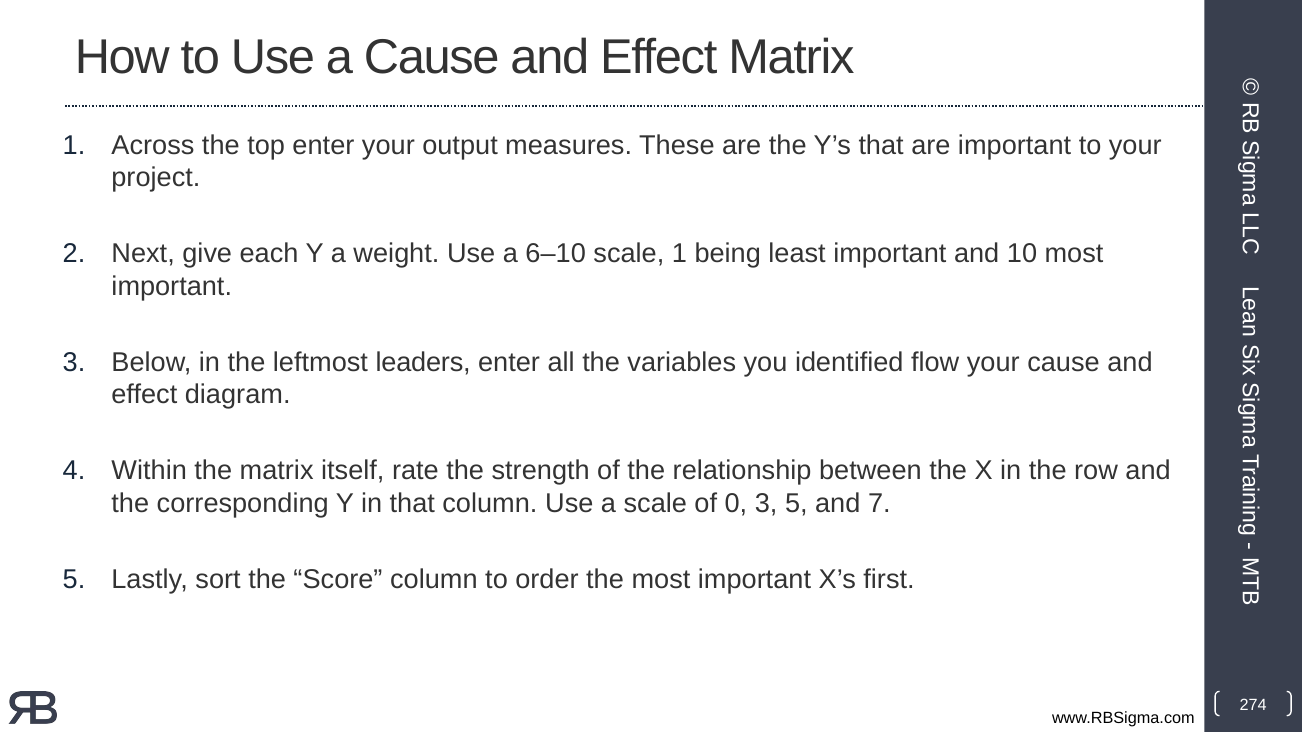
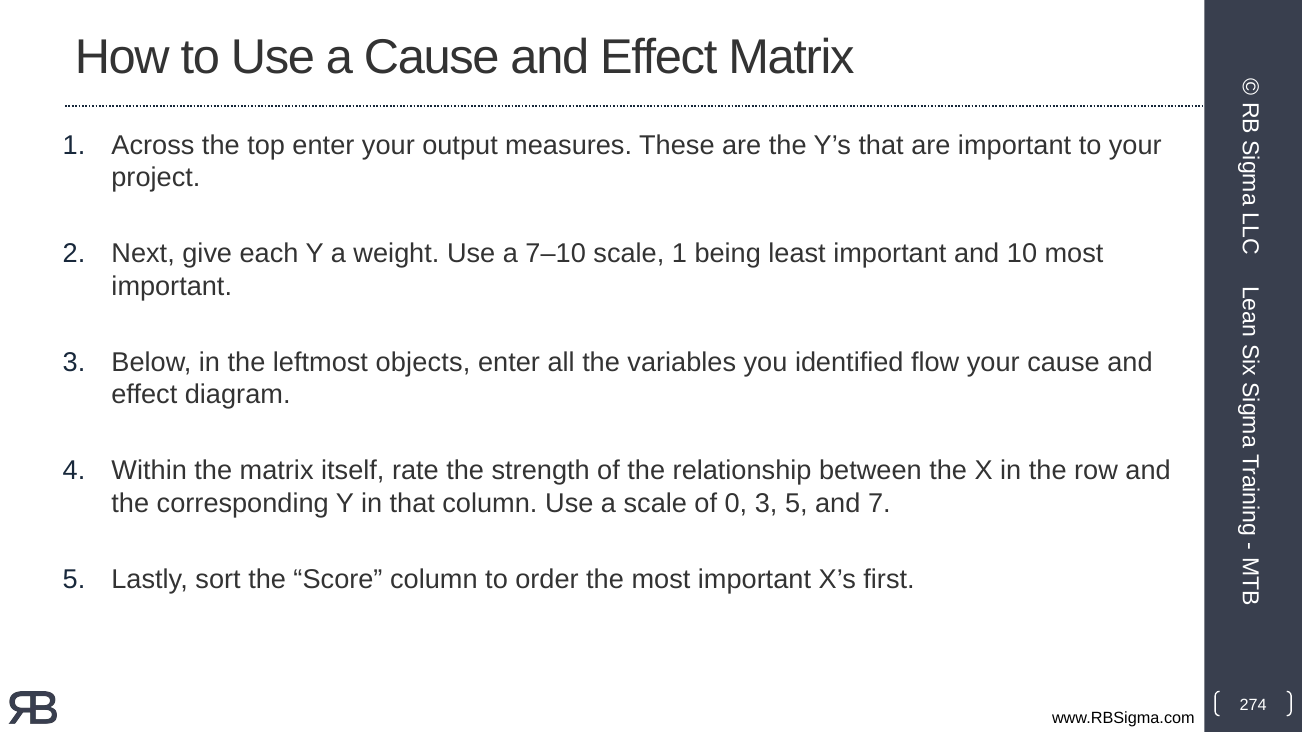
6–10: 6–10 -> 7–10 (556, 254)
leaders: leaders -> objects (423, 362)
